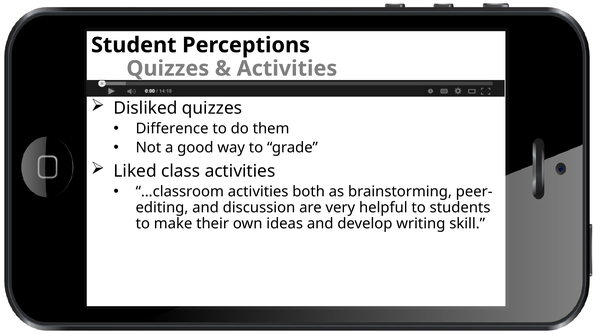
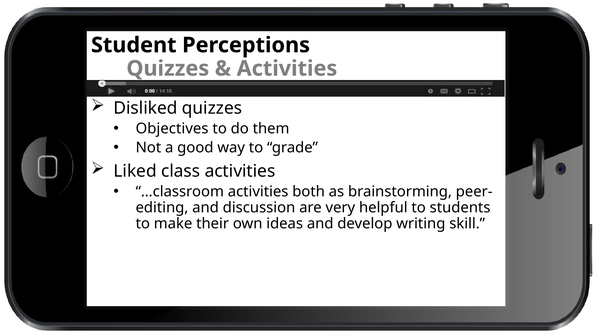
Difference: Difference -> Objectives (172, 129)
